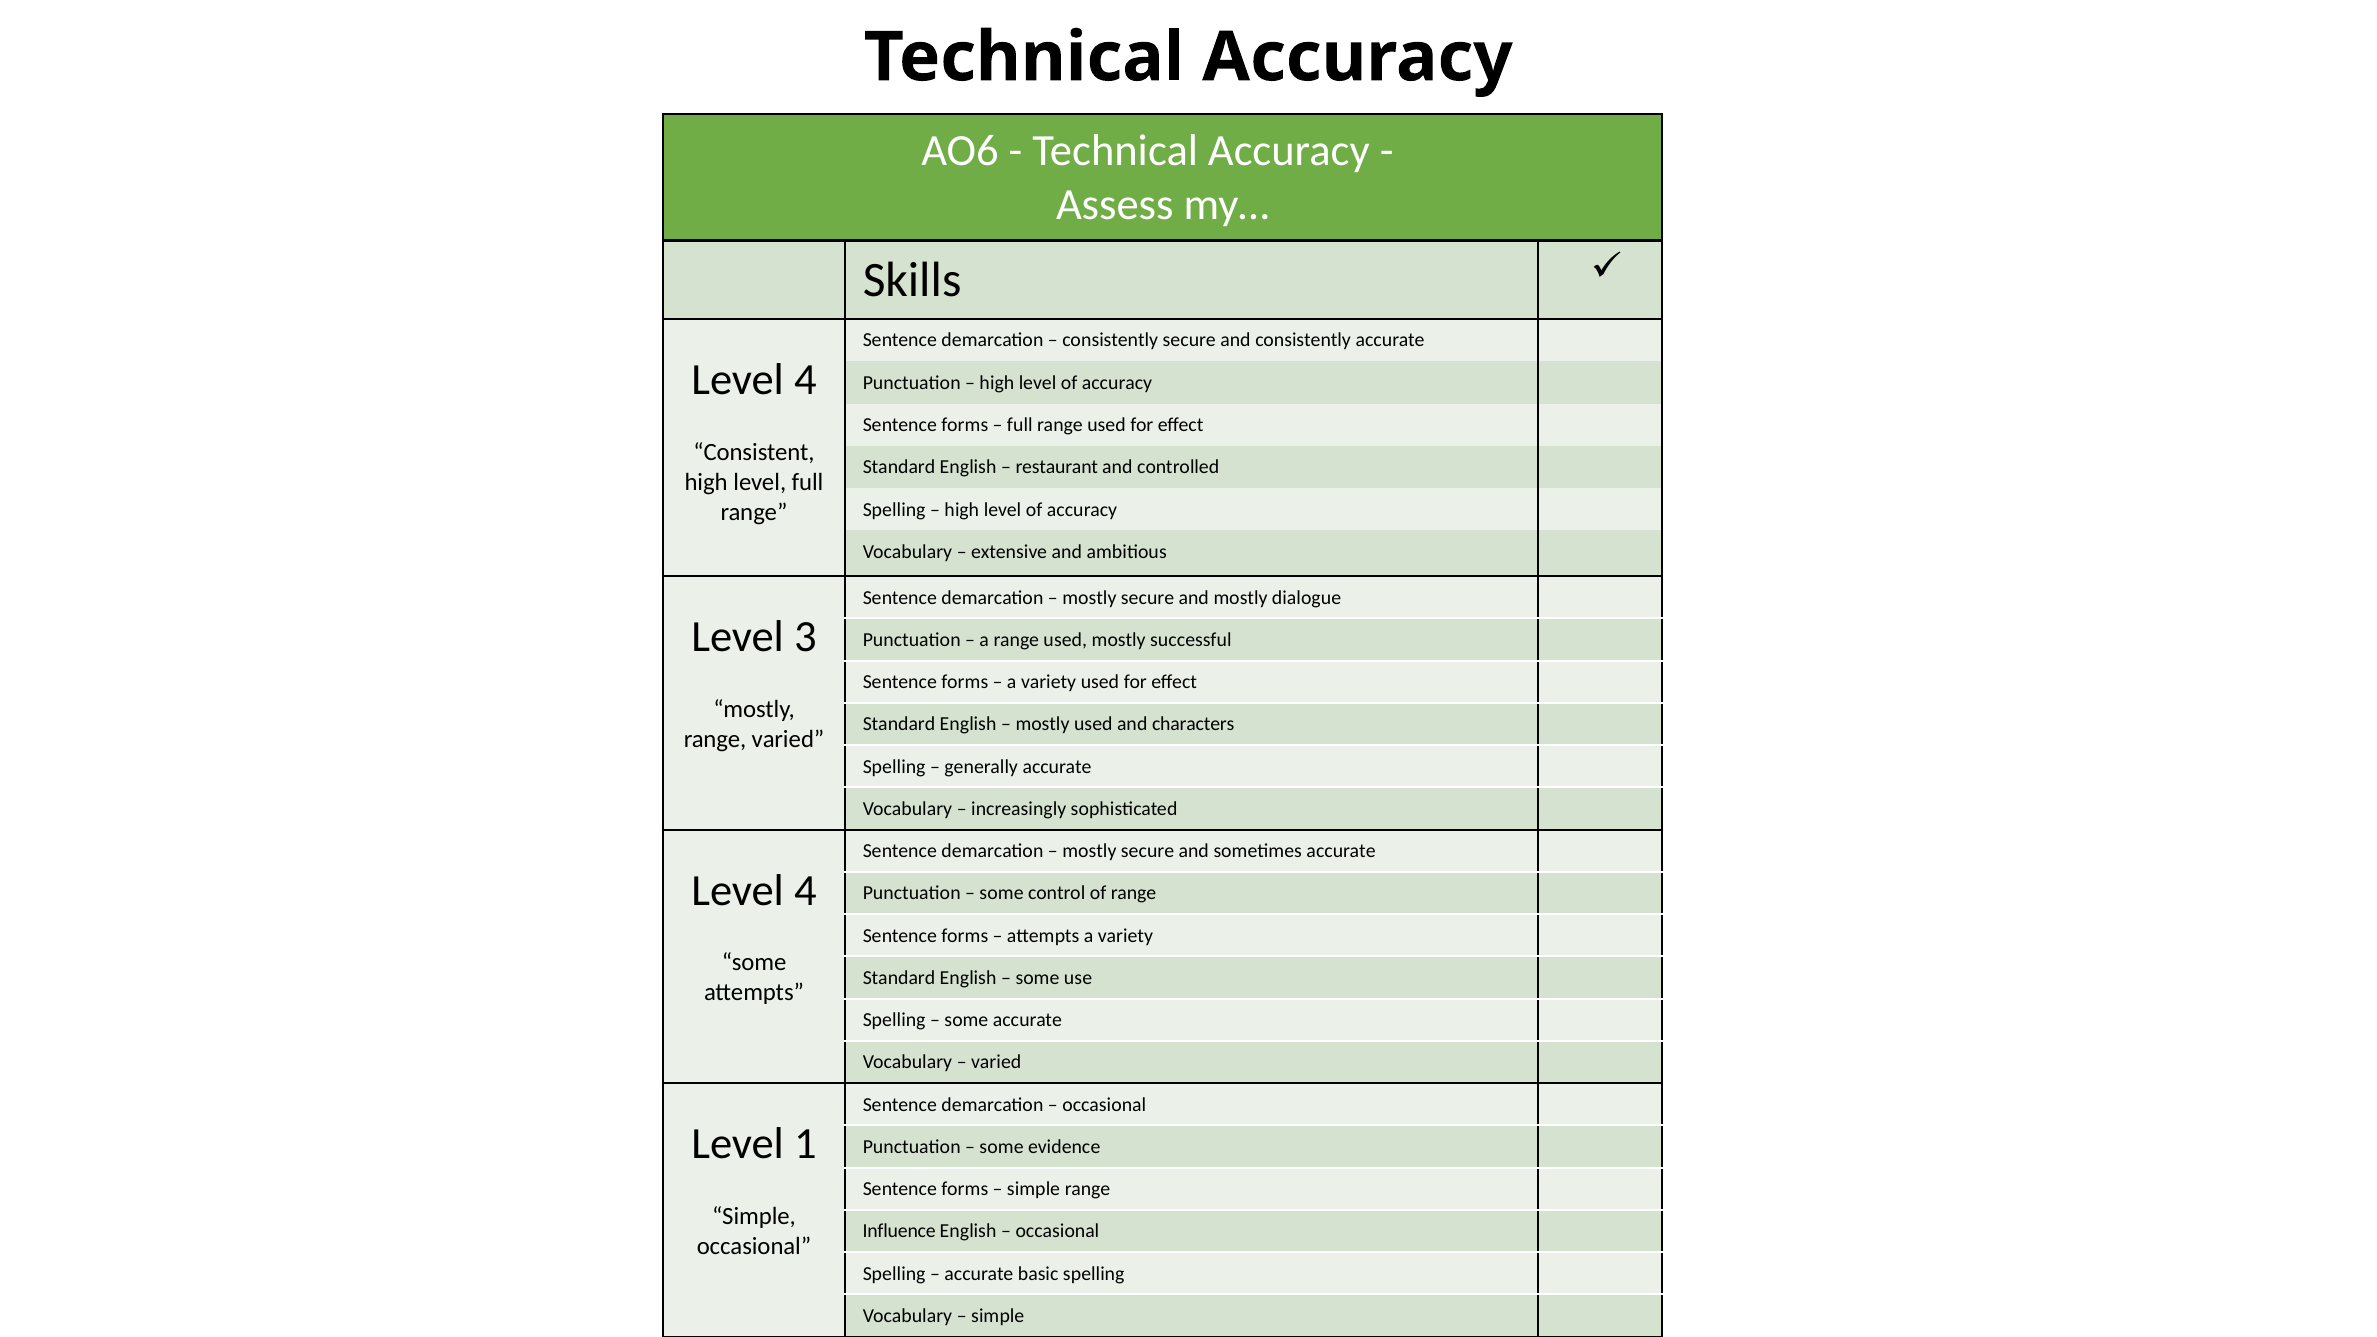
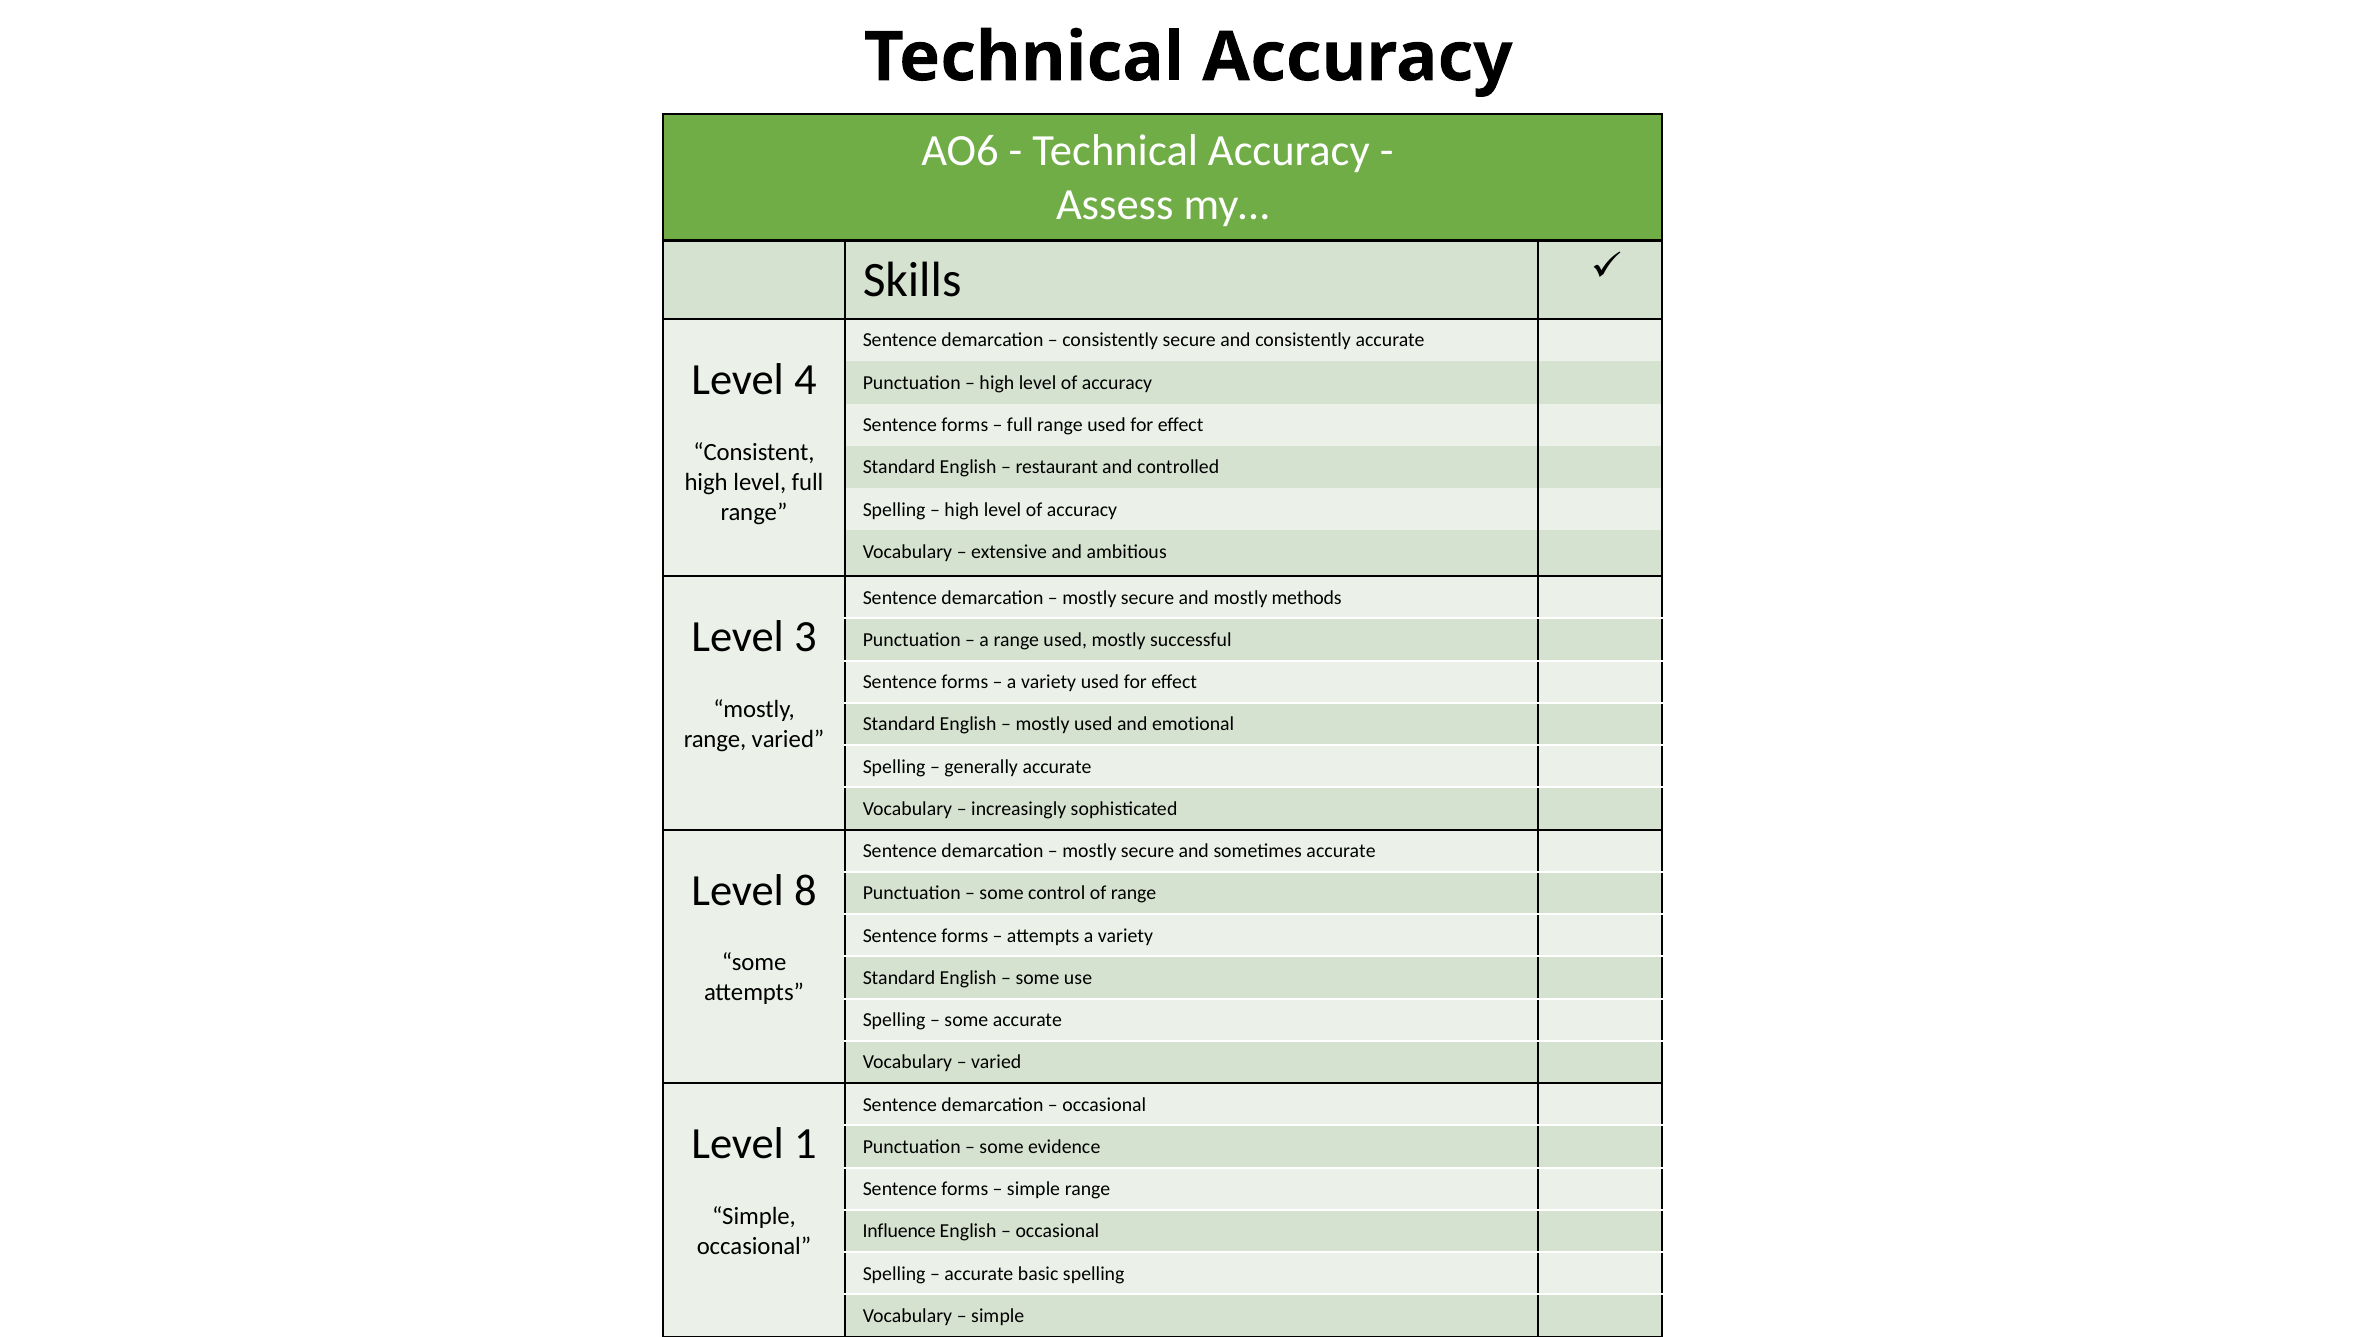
dialogue: dialogue -> methods (1307, 597)
characters: characters -> emotional (1193, 724)
4: 4 -> 8 (805, 891)
